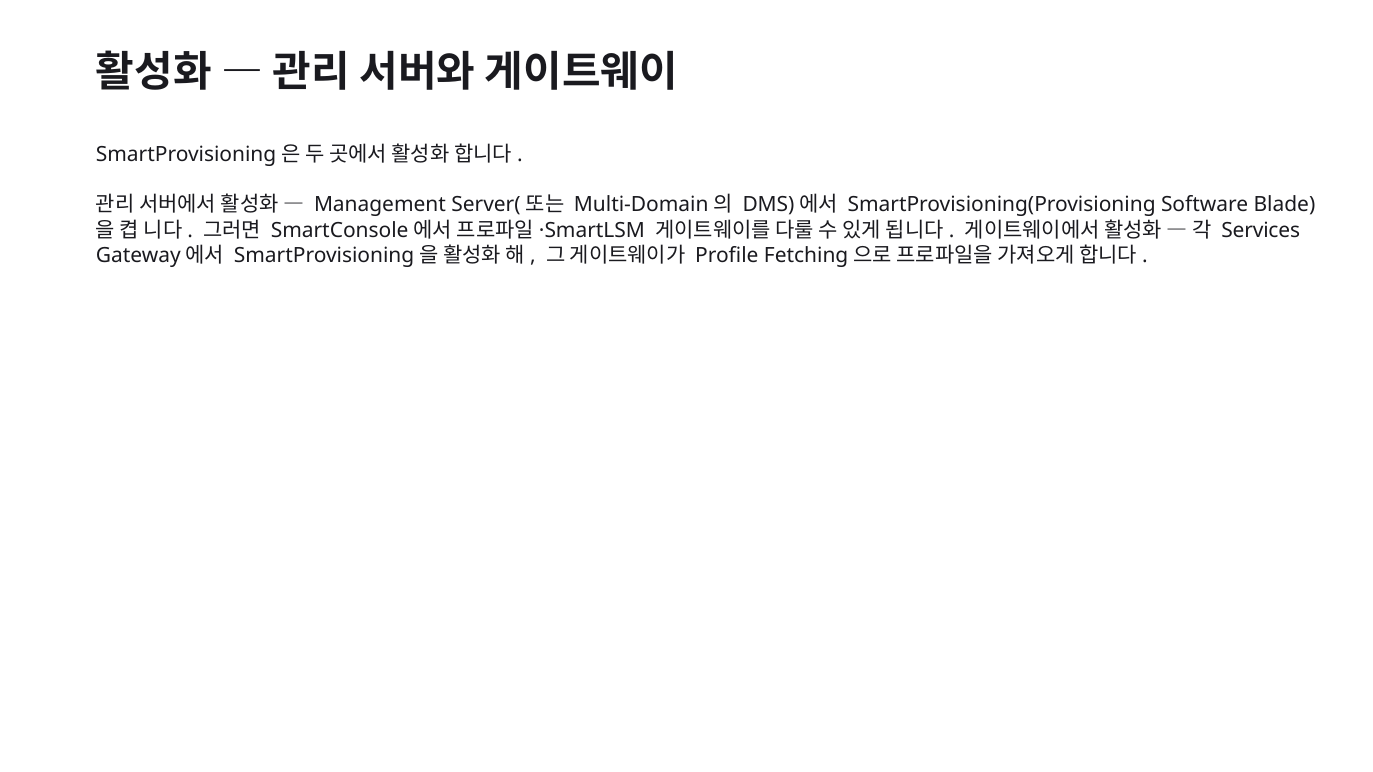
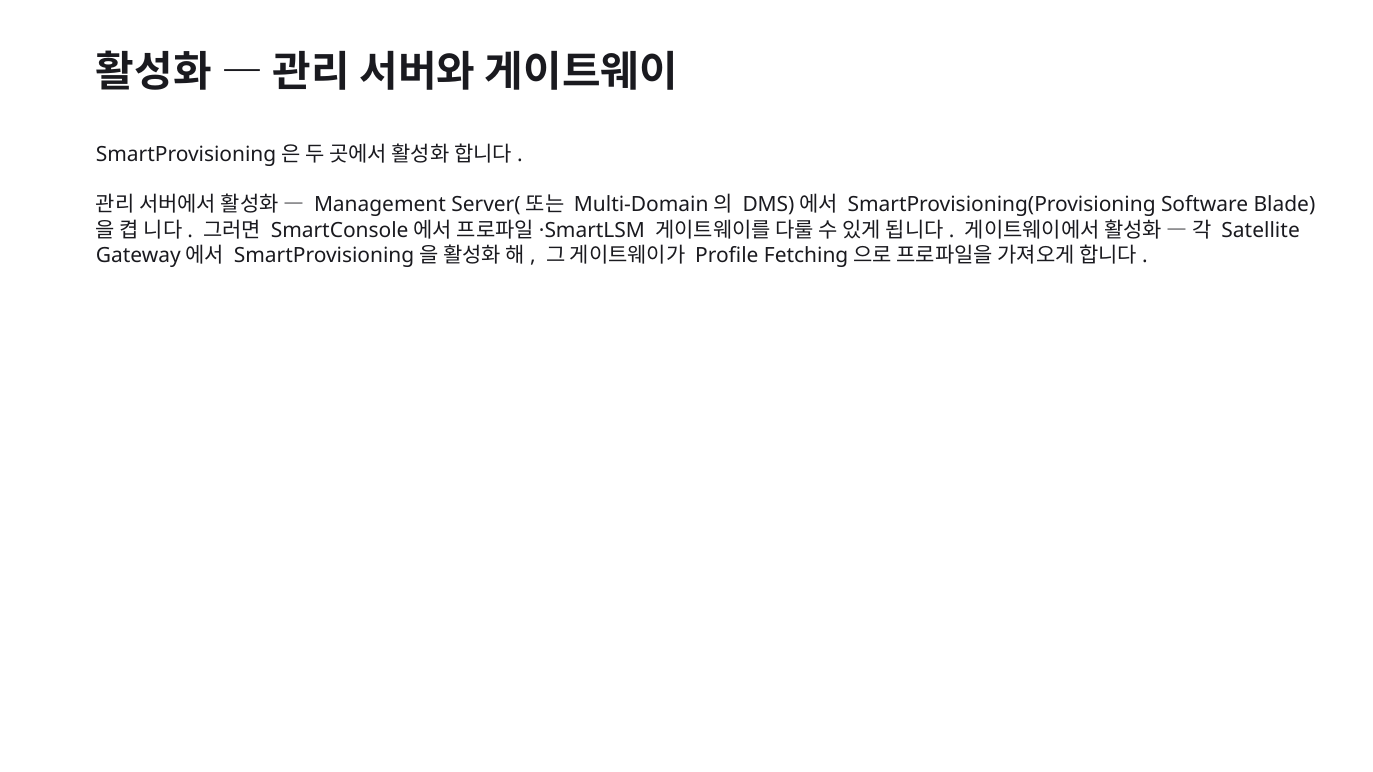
Services: Services -> Satellite (1261, 230)
